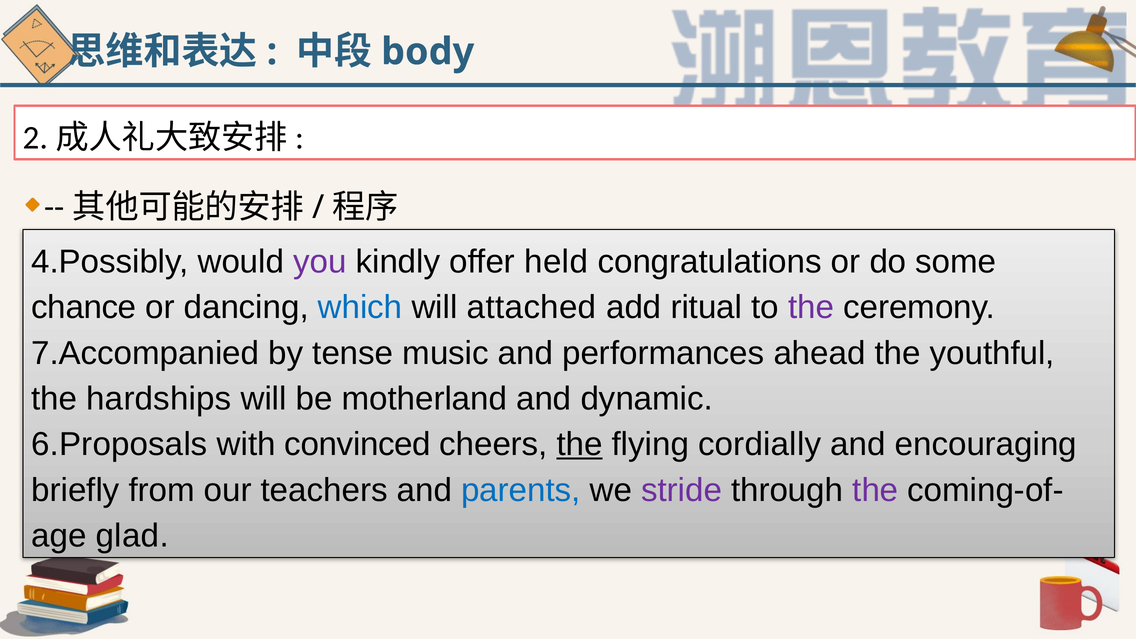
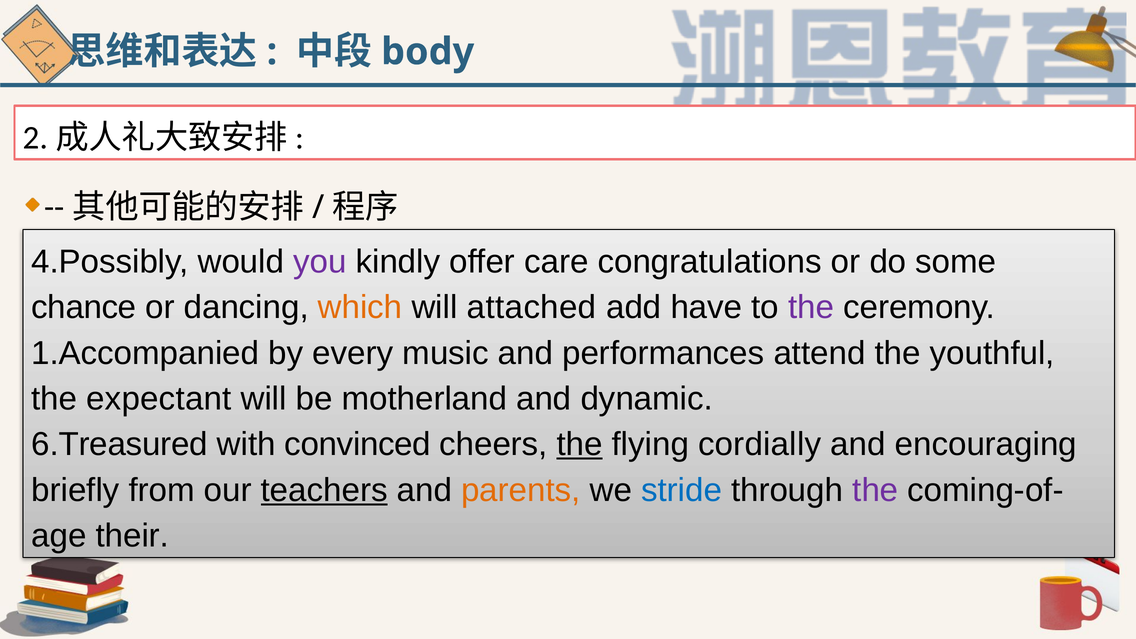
held: held -> care (556, 262)
which colour: blue -> orange (360, 307)
ritual: ritual -> have (706, 307)
7.Accompanied: 7.Accompanied -> 1.Accompanied (145, 353)
tense: tense -> every (353, 353)
ahead: ahead -> attend (820, 353)
hardships: hardships -> expectant (159, 399)
6.Proposals: 6.Proposals -> 6.Treasured (120, 444)
teachers underline: none -> present (324, 490)
parents colour: blue -> orange (521, 490)
stride colour: purple -> blue (682, 490)
glad: glad -> their (132, 536)
